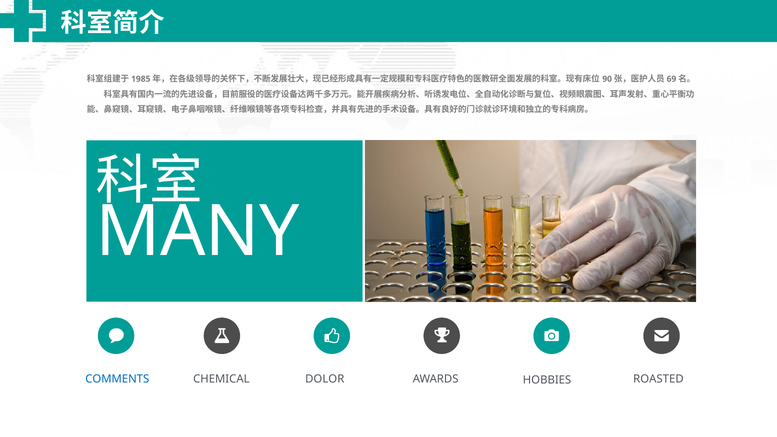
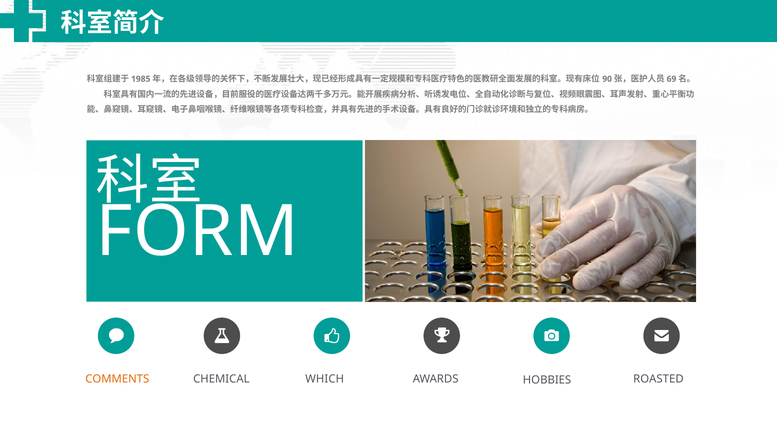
MANY: MANY -> FORM (197, 232)
COMMENTS colour: blue -> orange (117, 379)
DOLOR: DOLOR -> WHICH (325, 379)
